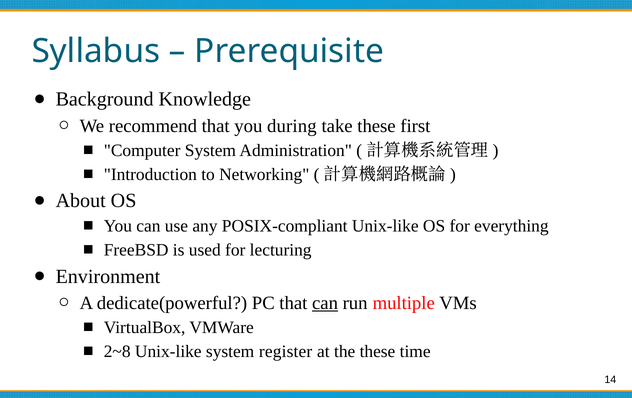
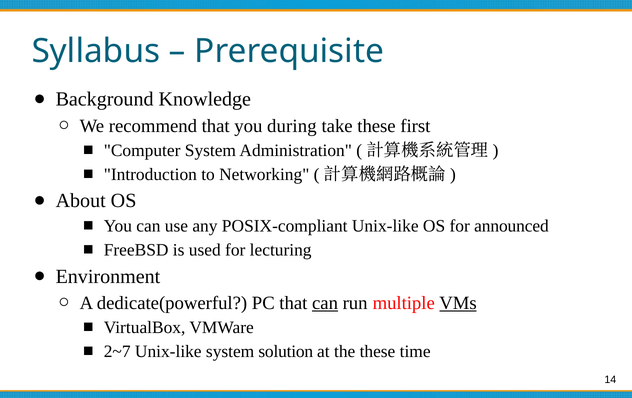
everything: everything -> announced (511, 226)
VMs underline: none -> present (458, 303)
2~8: 2~8 -> 2~7 (117, 352)
register: register -> solution (286, 352)
